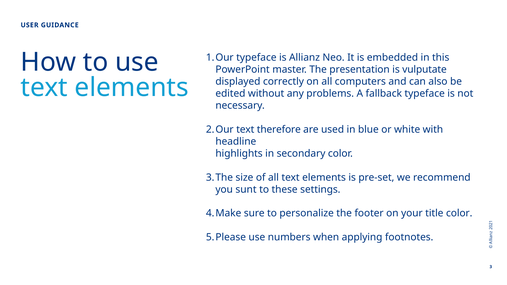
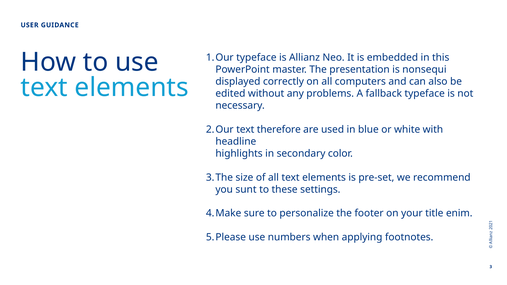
vulputate: vulputate -> nonsequi (424, 70)
title color: color -> enim (459, 213)
